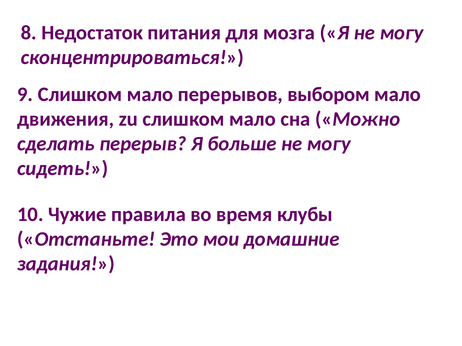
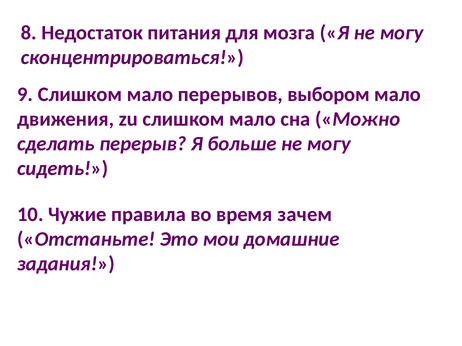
клубы: клубы -> зачем (305, 215)
